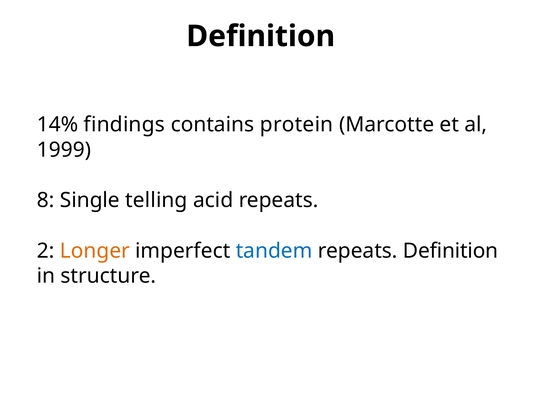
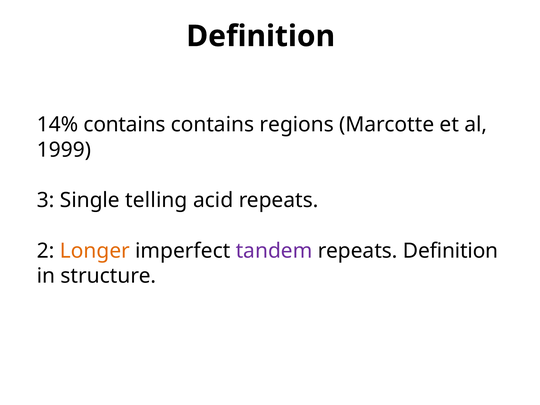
14% findings: findings -> contains (125, 125)
protein: protein -> regions (297, 125)
8: 8 -> 3 (46, 200)
tandem colour: blue -> purple (274, 251)
